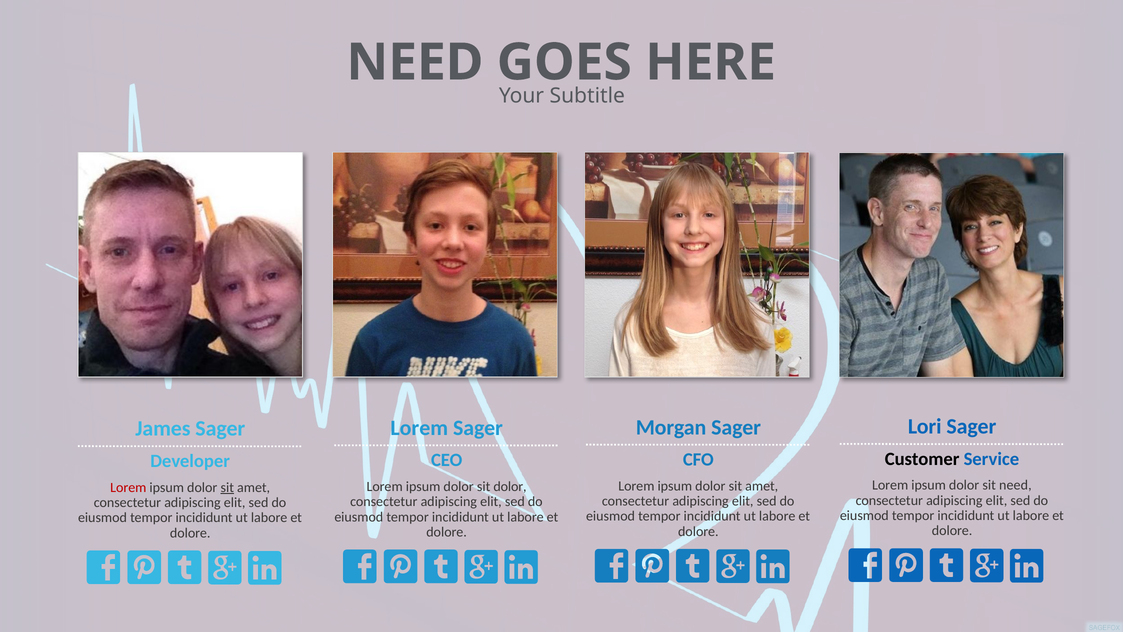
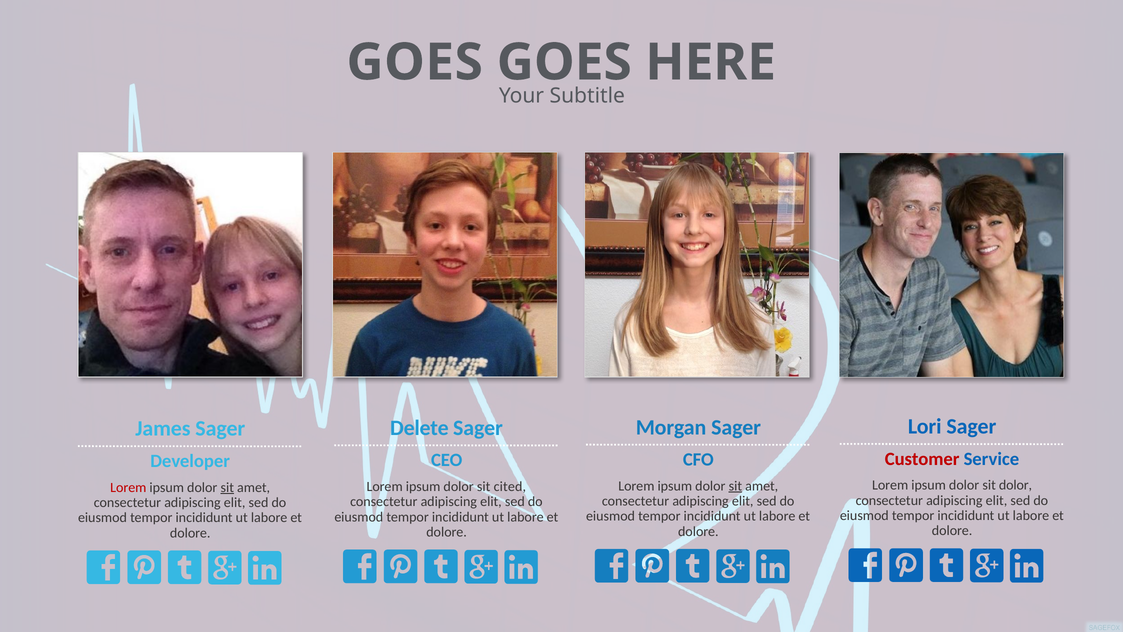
NEED: NEED -> GOES (415, 62)
Lorem: Lorem -> Delete (419, 428)
Customer colour: black -> red (922, 459)
sit need: need -> dolor (1016, 485)
sit underline: none -> present (735, 486)
sit dolor: dolor -> cited (510, 486)
